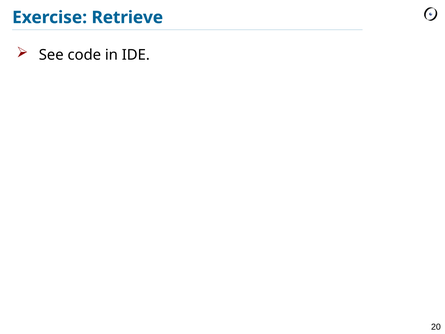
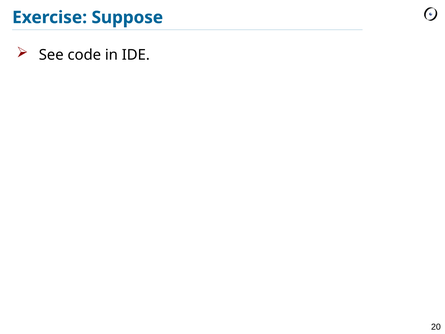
Retrieve: Retrieve -> Suppose (127, 17)
